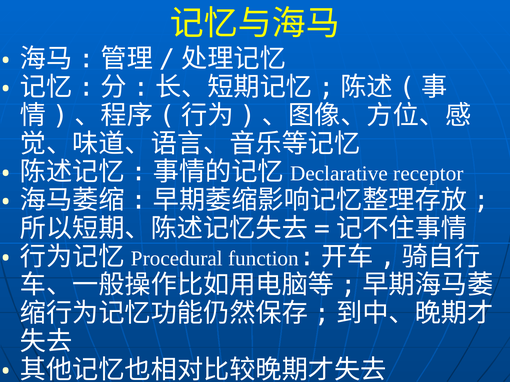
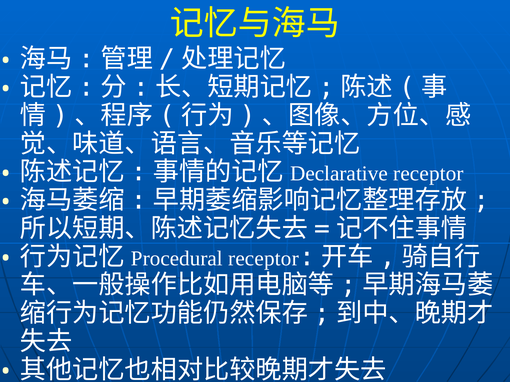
function: function -> receptor (263, 259)
